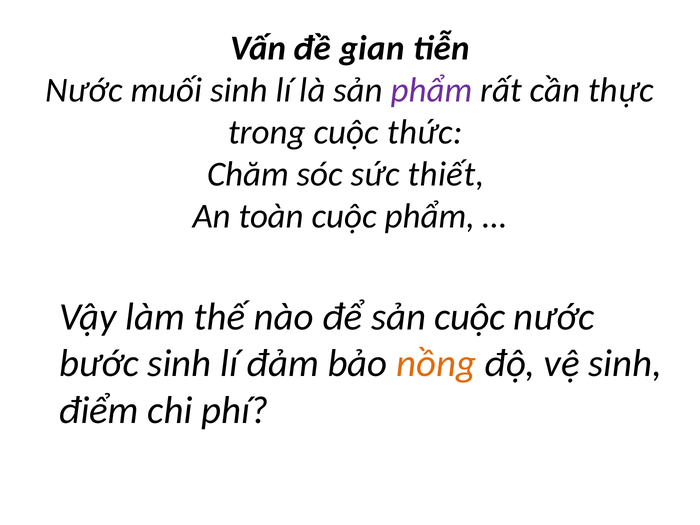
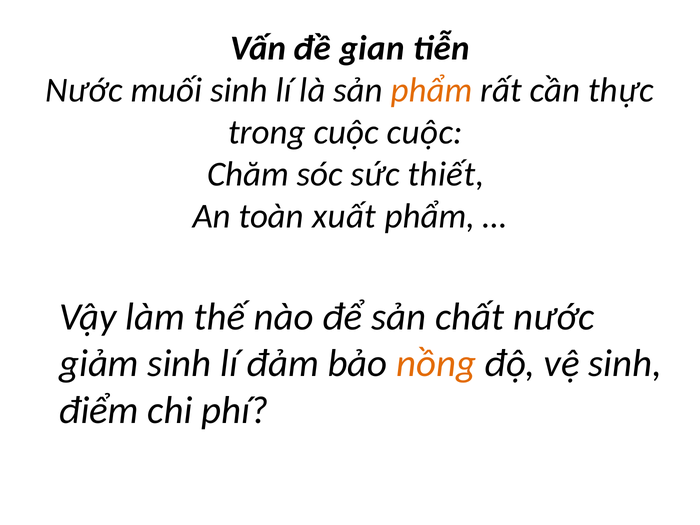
phẩm colour: purple -> orange (432, 90)
cuộc thức: thức -> cuộc (425, 132)
toàn cuộc: cuộc -> xuất (344, 216)
sản cuộc: cuộc -> chất (470, 317)
bước: bước -> giảm (99, 364)
